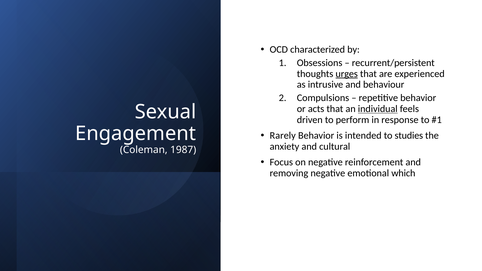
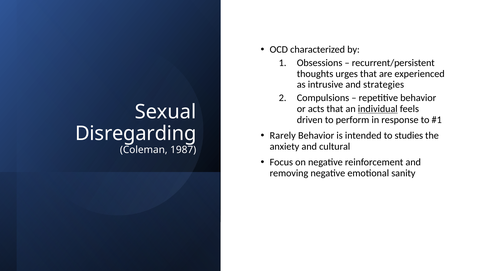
urges underline: present -> none (347, 74)
behaviour: behaviour -> strategies (384, 85)
Engagement: Engagement -> Disregarding (136, 133)
which: which -> sanity (403, 173)
